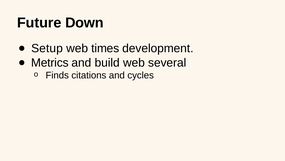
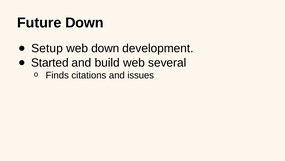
web times: times -> down (105, 48)
Metrics: Metrics -> Started (50, 62)
cycles: cycles -> issues (141, 75)
